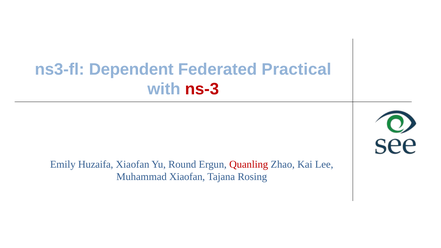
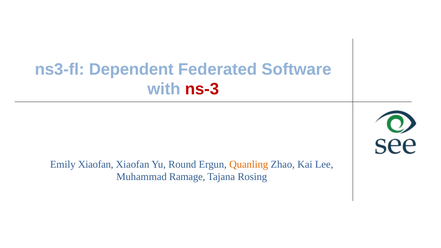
Practical: Practical -> Software (296, 69)
Emily Huzaifa: Huzaifa -> Xiaofan (96, 164)
Quanling colour: red -> orange (249, 164)
Muhammad Xiaofan: Xiaofan -> Ramage (187, 177)
